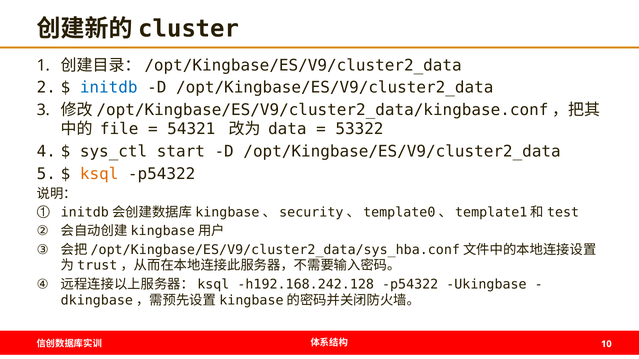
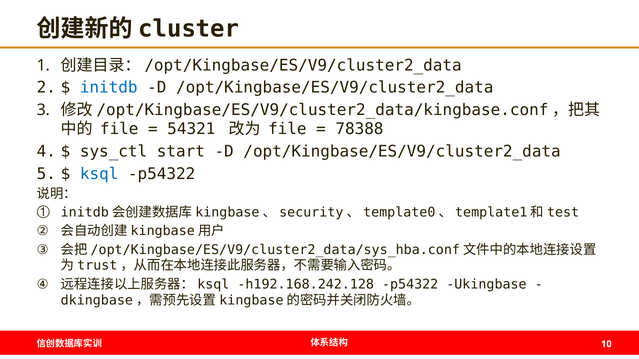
data: data -> file (287, 129)
53322: 53322 -> 78388 (359, 129)
ksql colour: orange -> blue (99, 174)
